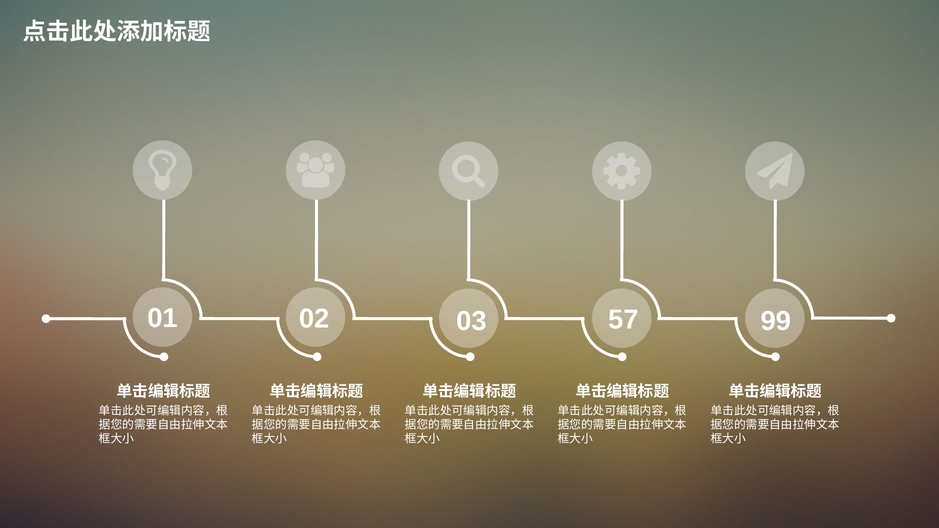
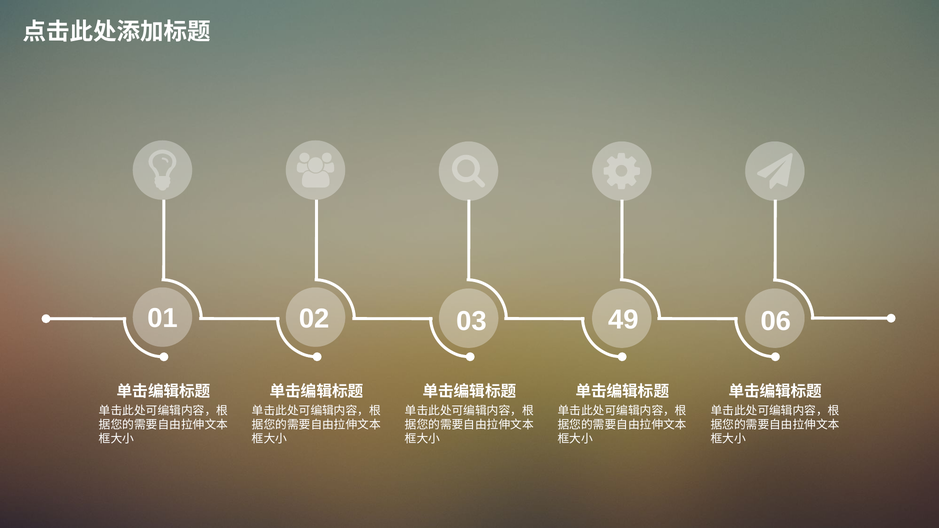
57: 57 -> 49 (623, 320)
99: 99 -> 06 (776, 321)
